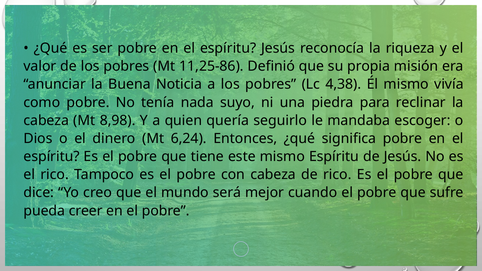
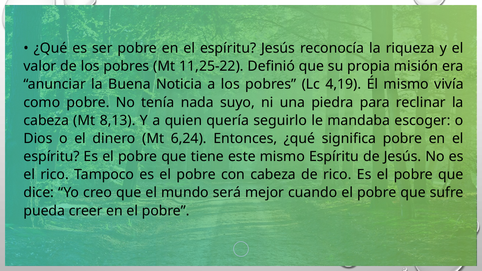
11,25-86: 11,25-86 -> 11,25-22 (211, 66)
4,38: 4,38 -> 4,19 (343, 84)
8,98: 8,98 -> 8,13 (118, 121)
